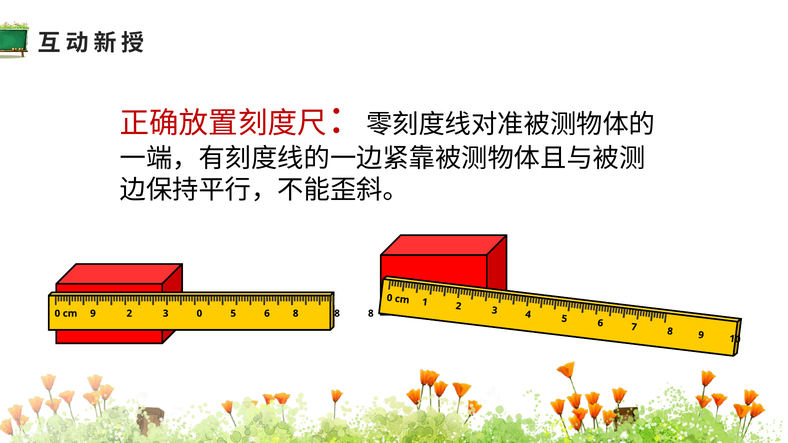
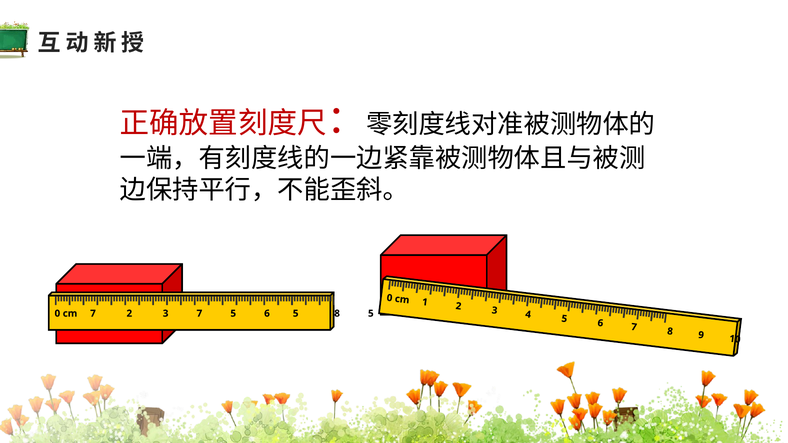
cm 9: 9 -> 7 (93, 314)
3 0: 0 -> 7 (199, 314)
6 8: 8 -> 5 (296, 314)
8: 8 -> 5 (371, 314)
